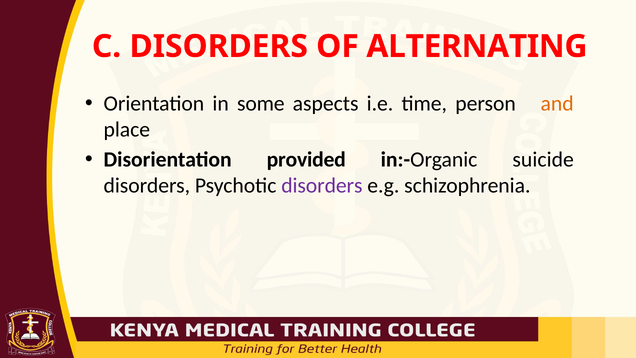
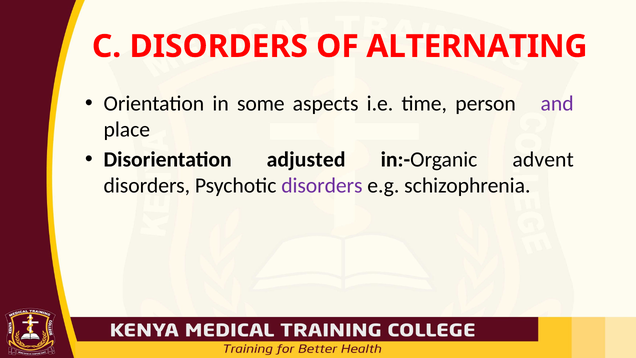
and colour: orange -> purple (557, 103)
provided: provided -> adjusted (306, 160)
suicide: suicide -> advent (543, 160)
